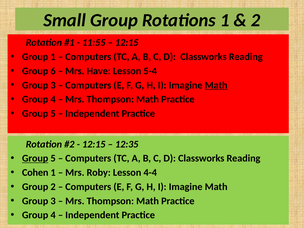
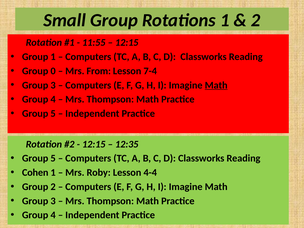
6: 6 -> 0 (53, 71)
Have: Have -> From (99, 71)
5-4: 5-4 -> 7-4 (150, 71)
Group underline: present -> none (35, 158)
